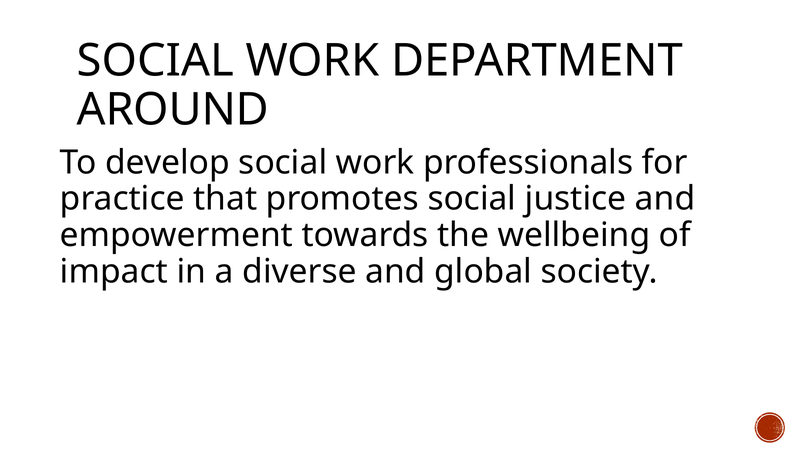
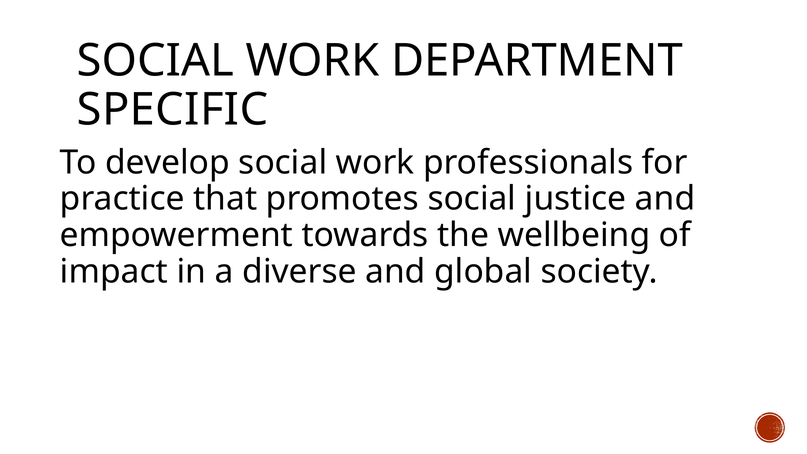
AROUND: AROUND -> SPECIFIC (173, 110)
